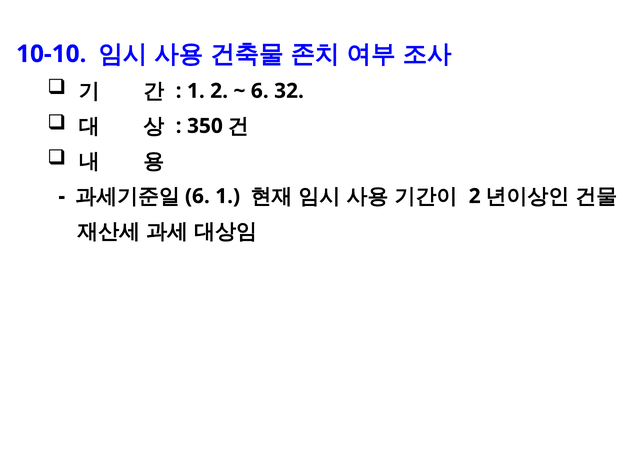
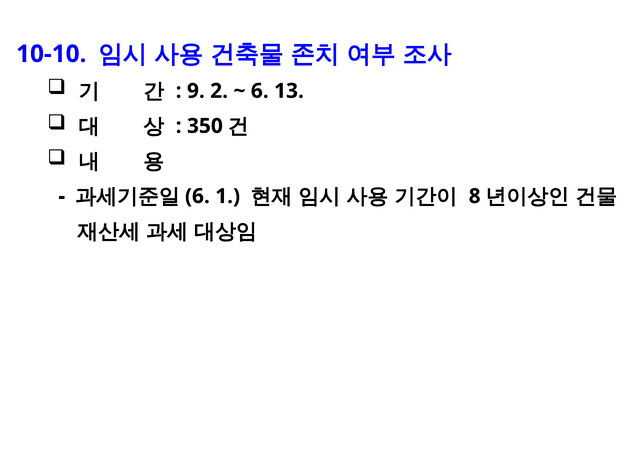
1: 1 -> 9 (196, 91)
32: 32 -> 13 (289, 91)
2: 2 -> 8 (475, 196)
